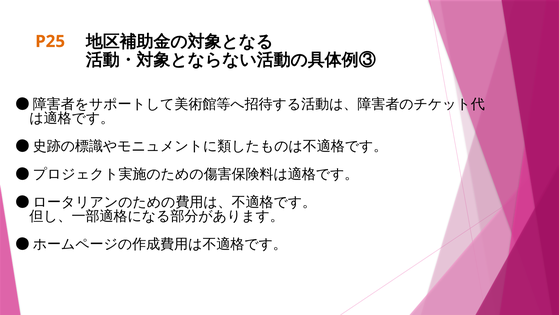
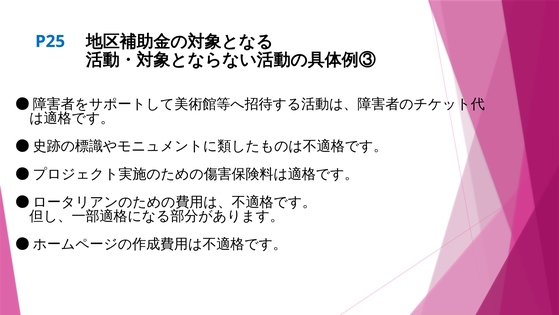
P25 colour: orange -> blue (50, 41)
